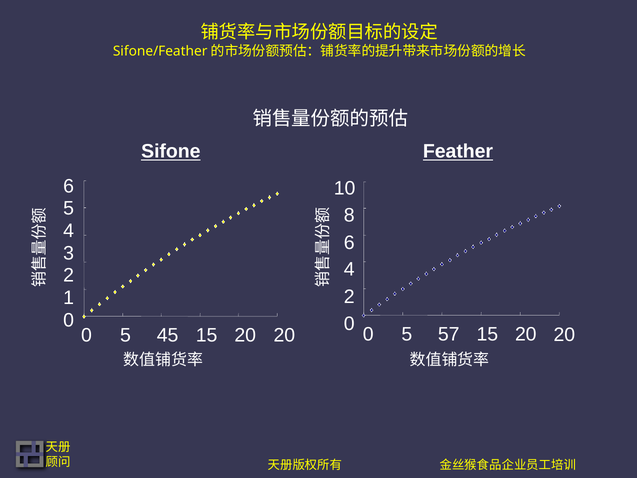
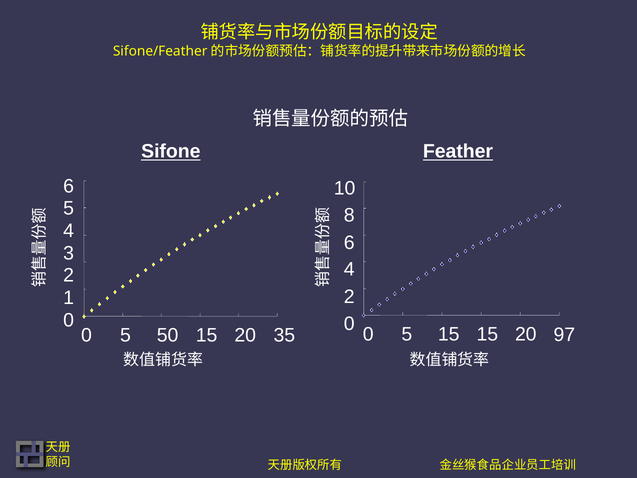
45: 45 -> 50 (168, 335)
20: 20 -> 35 (284, 335)
5 57: 57 -> 15 (449, 334)
20: 20 -> 97 (564, 335)
